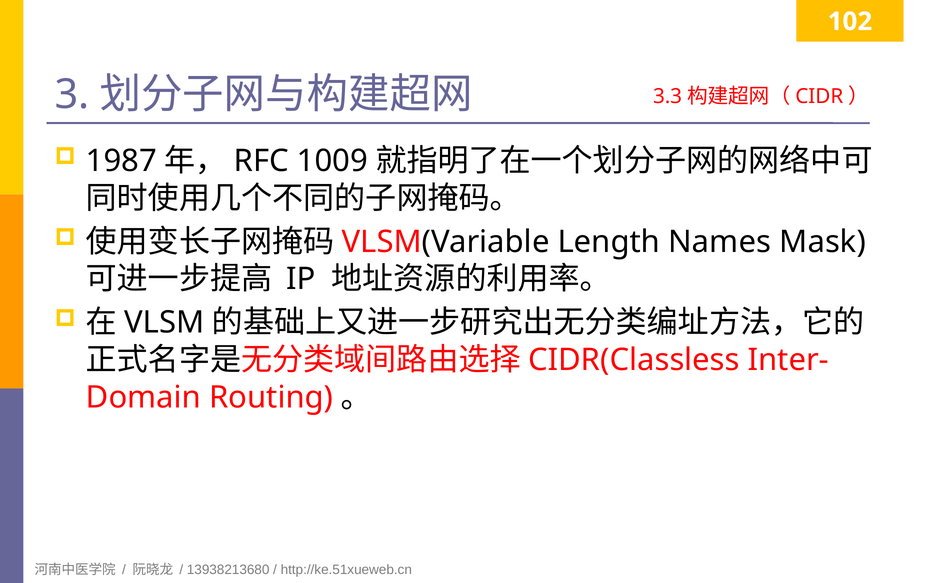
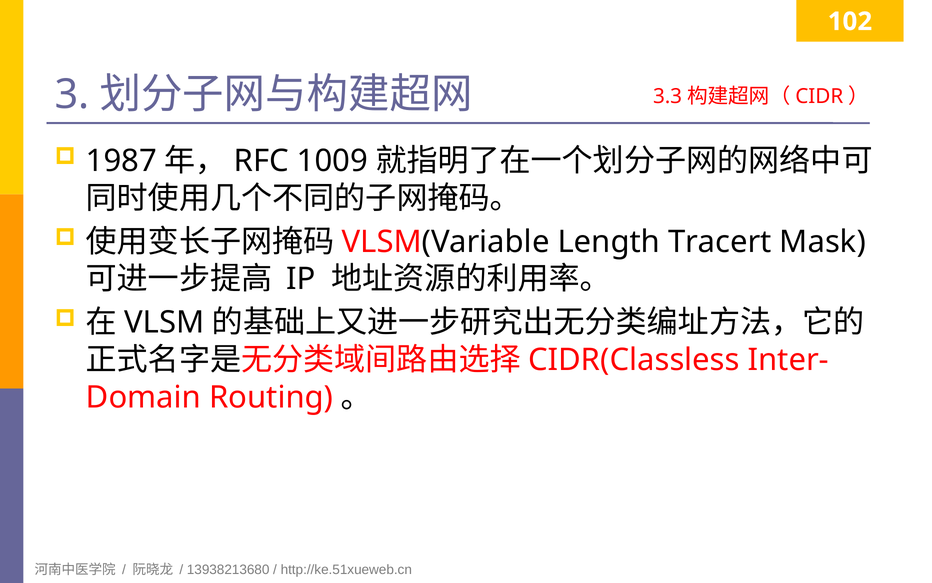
Names: Names -> Tracert (720, 242)
